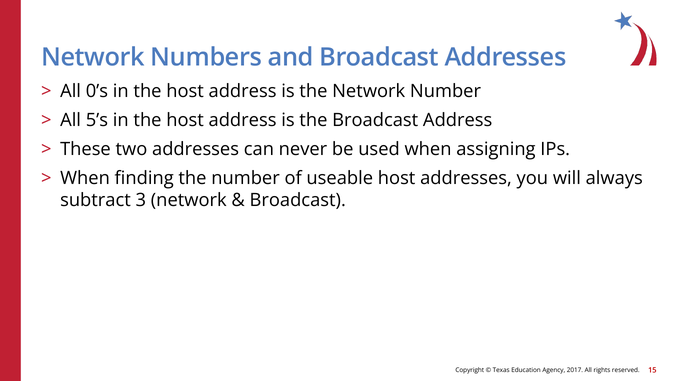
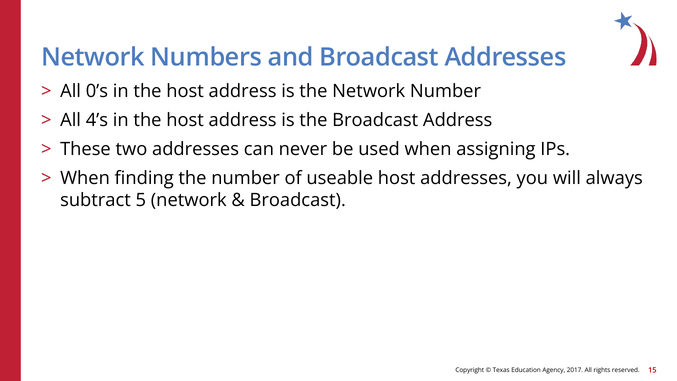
5’s: 5’s -> 4’s (97, 120)
3: 3 -> 5 (141, 200)
